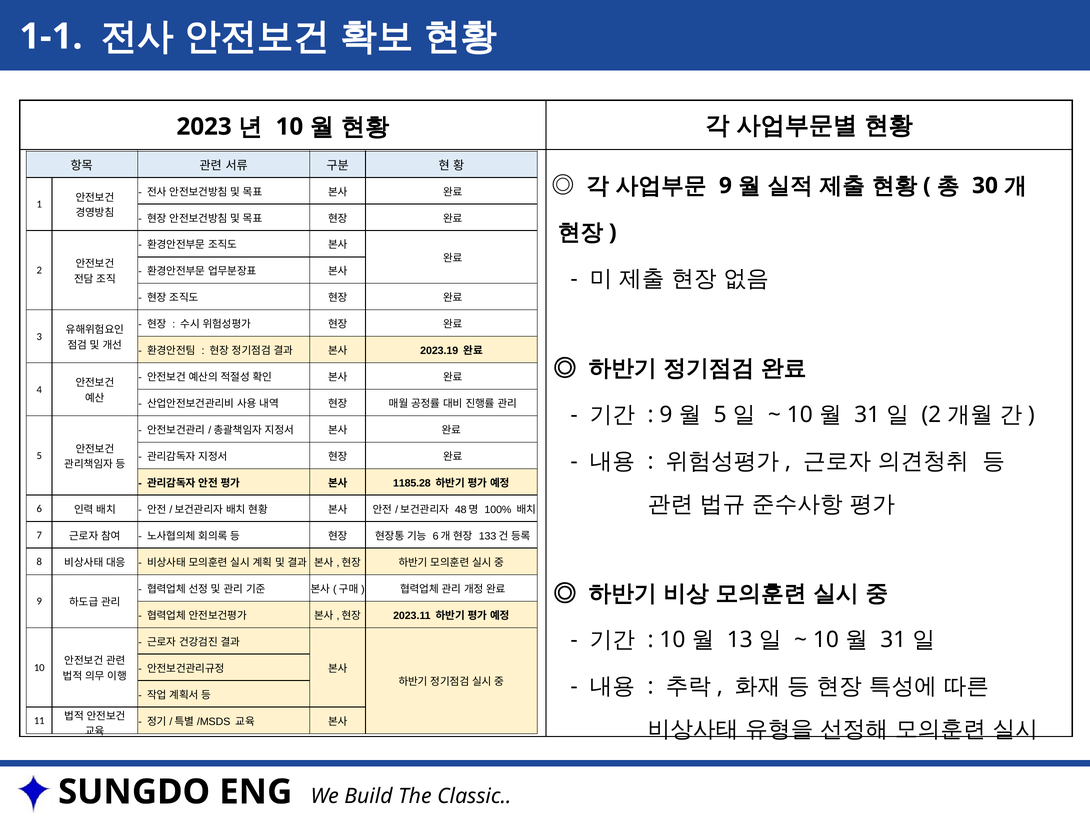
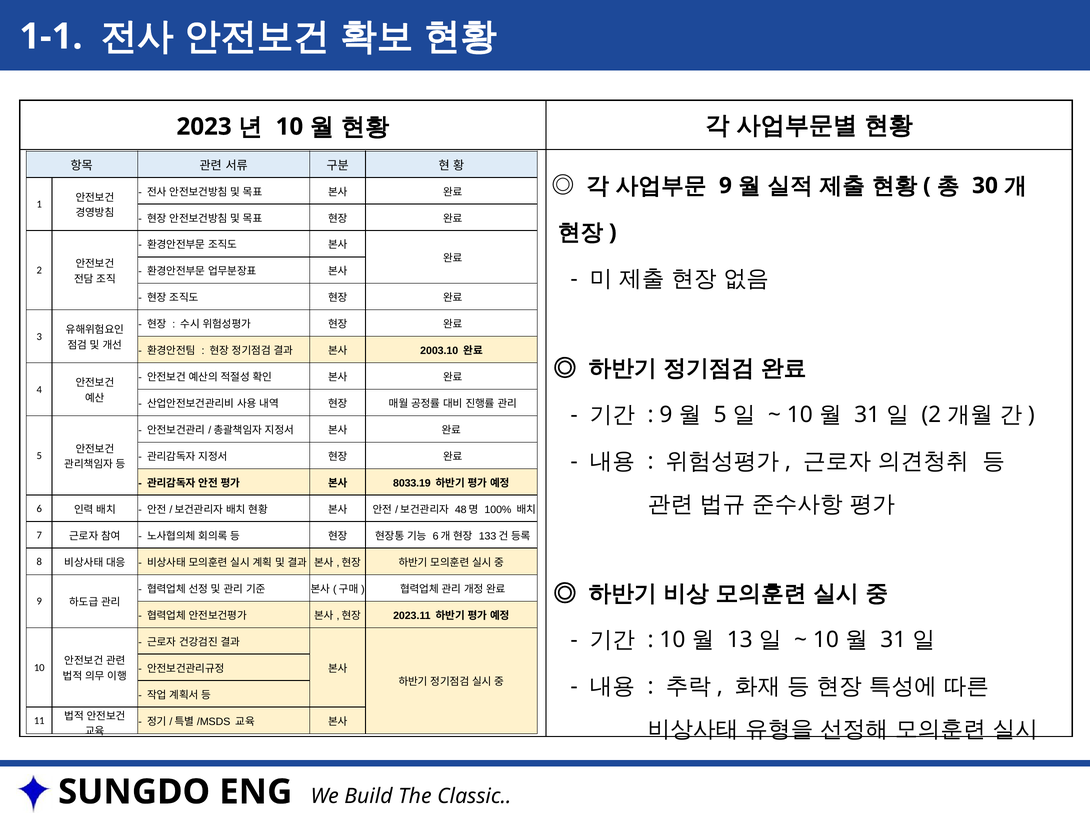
2023.19: 2023.19 -> 2003.10 (439, 351)
1185.28: 1185.28 -> 8033.19 (412, 483)
